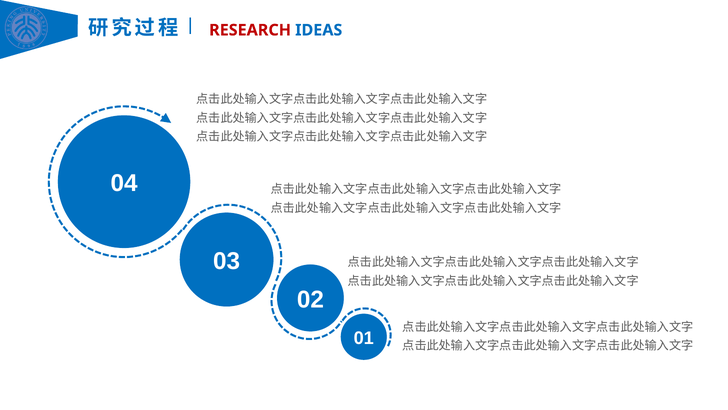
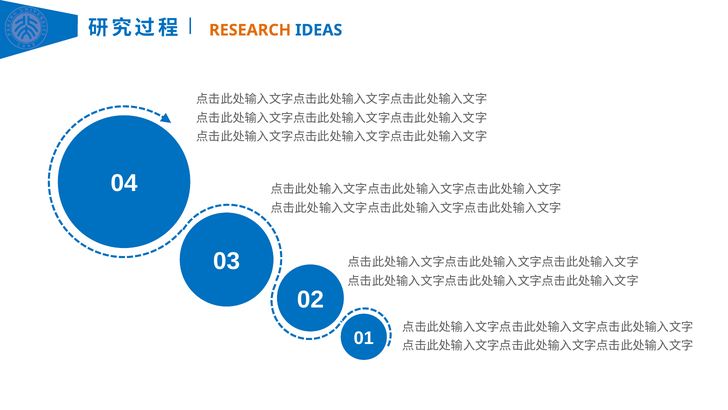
RESEARCH colour: red -> orange (250, 30)
